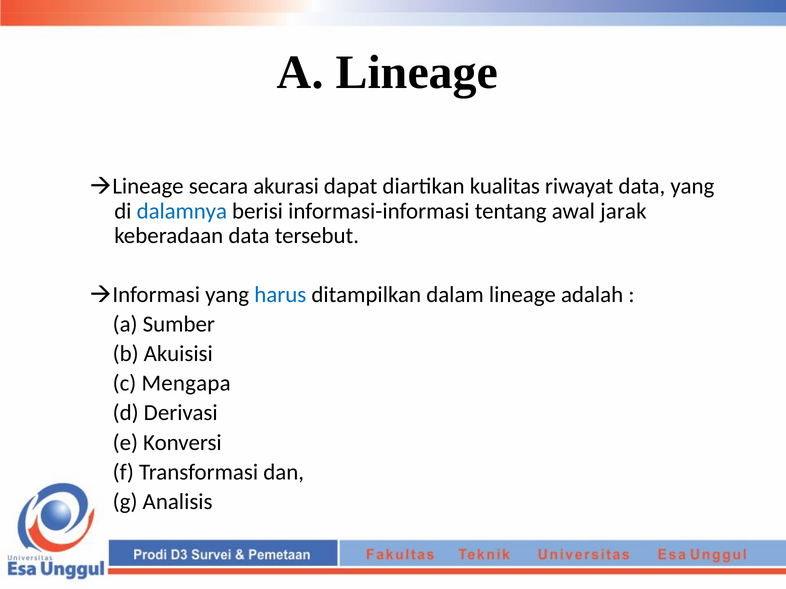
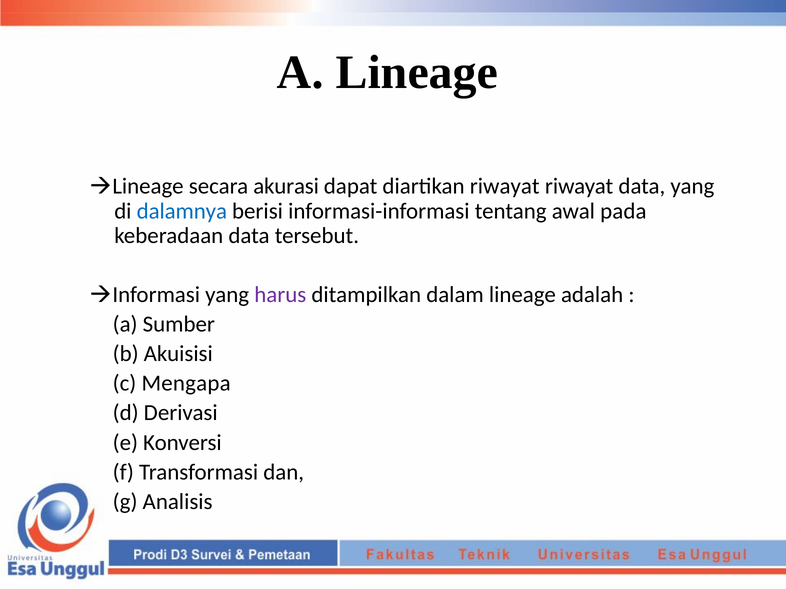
diartikan kualitas: kualitas -> riwayat (505, 186)
jarak: jarak -> pada (623, 211)
harus colour: blue -> purple (280, 295)
